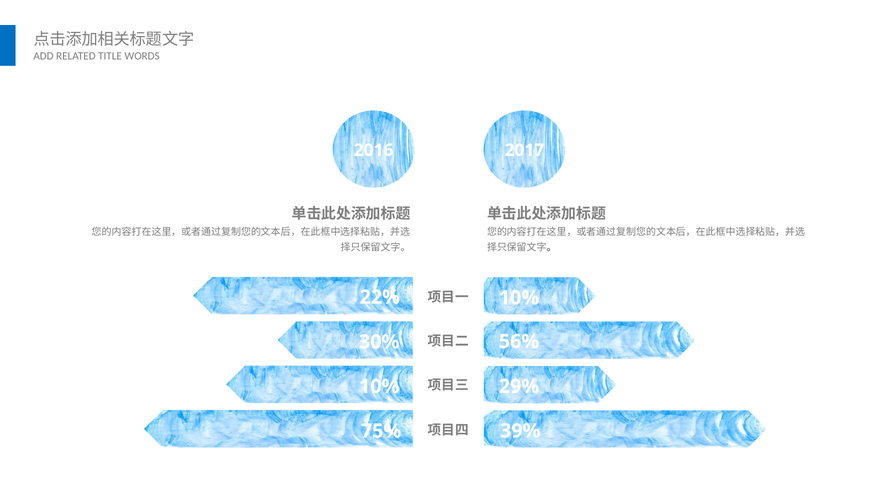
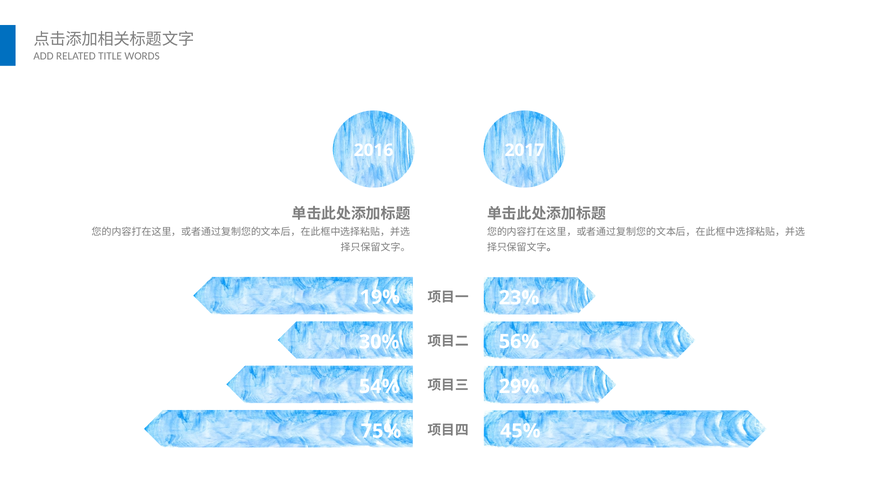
22%: 22% -> 19% (380, 297)
10%: 10% -> 23% (519, 298)
10%: 10% -> 54% (379, 386)
39%: 39% -> 45% (520, 431)
